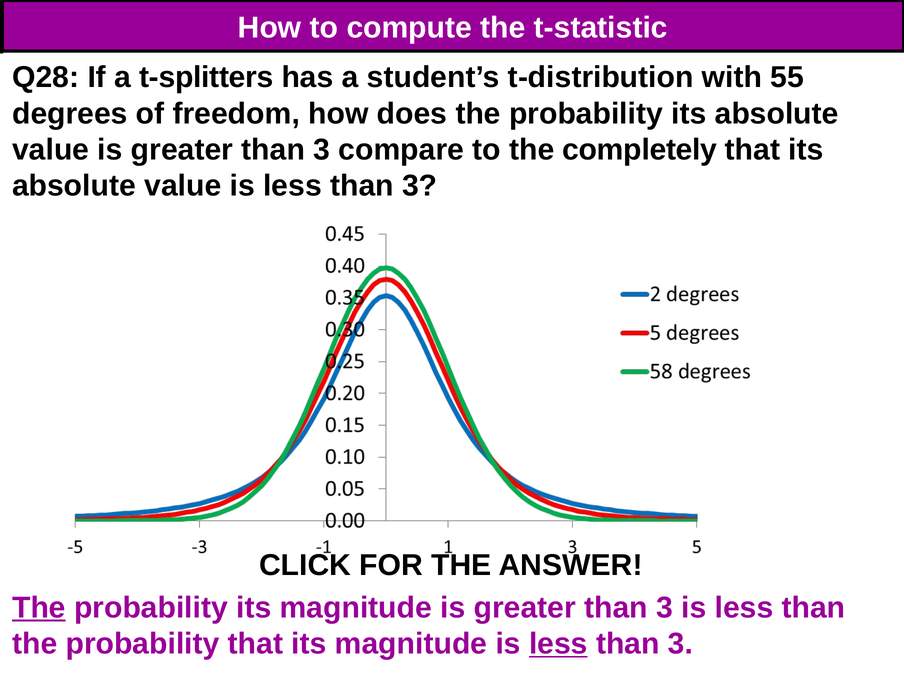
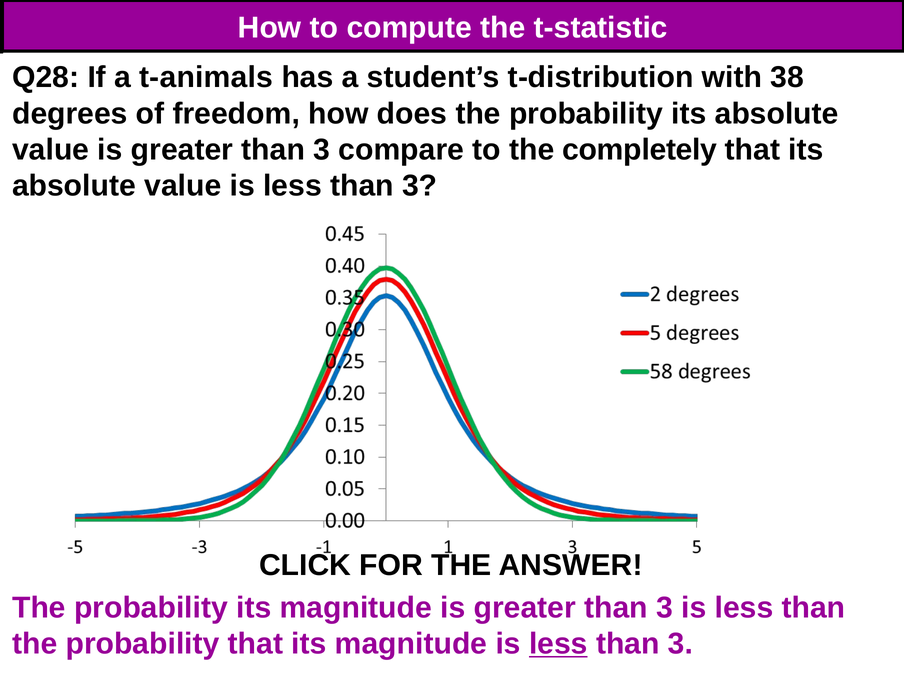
t-splitters: t-splitters -> t-animals (206, 77)
55: 55 -> 38 (787, 77)
The underline: present -> none (39, 608)
